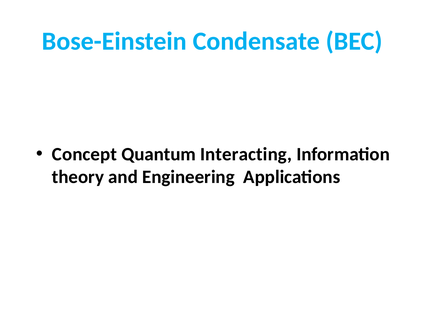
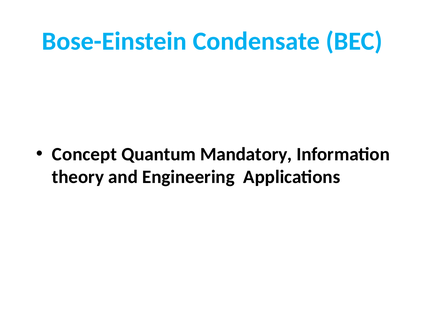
Interacting: Interacting -> Mandatory (246, 154)
